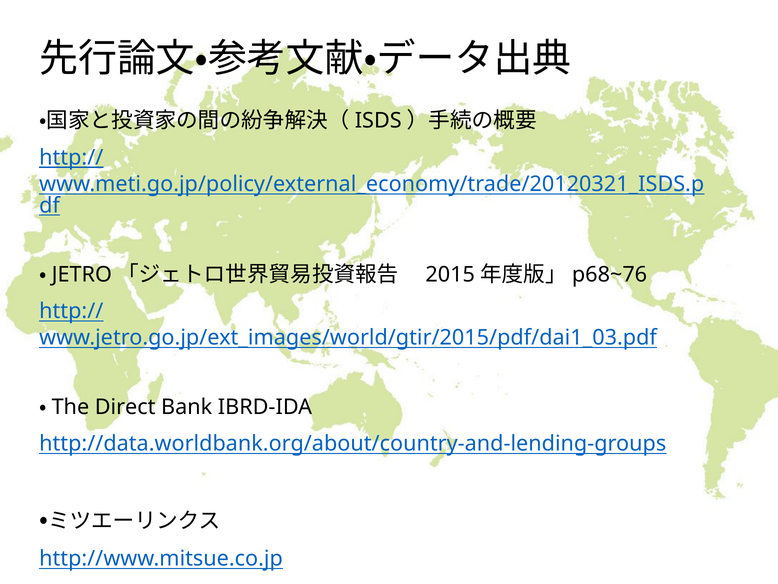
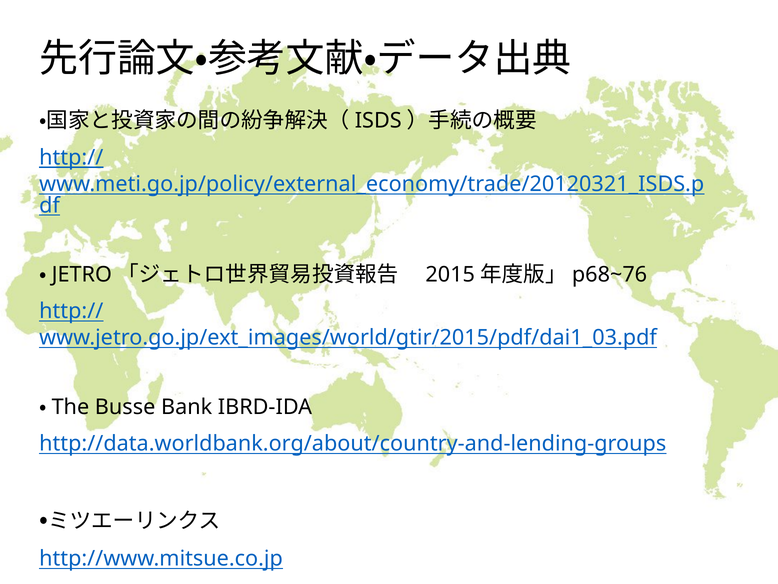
Direct: Direct -> Busse (125, 407)
